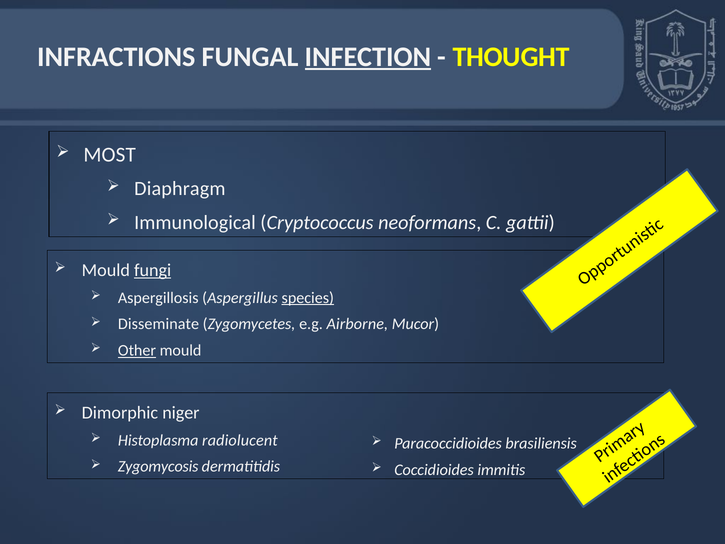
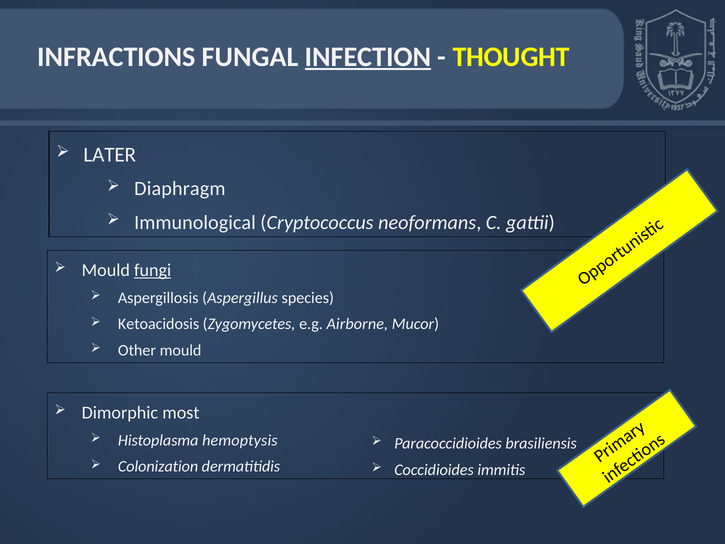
MOST: MOST -> LATER (110, 155)
species underline: present -> none (308, 298)
Disseminate: Disseminate -> Ketoacidosis (159, 324)
Other underline: present -> none (137, 350)
niger: niger -> most (181, 413)
radiolucent: radiolucent -> hemoptysis (240, 440)
Zygomycosis: Zygomycosis -> Colonization (158, 466)
